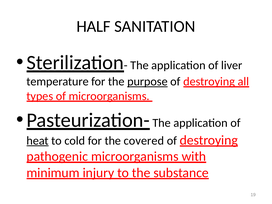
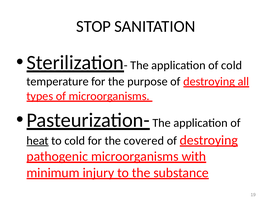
HALF: HALF -> STOP (94, 26)
of liver: liver -> cold (232, 65)
purpose underline: present -> none (147, 82)
